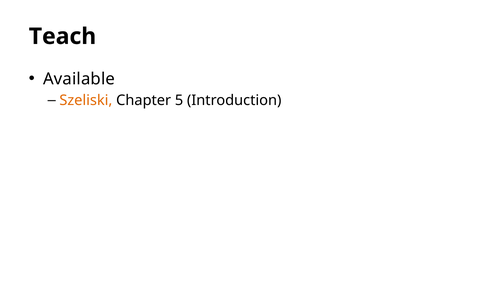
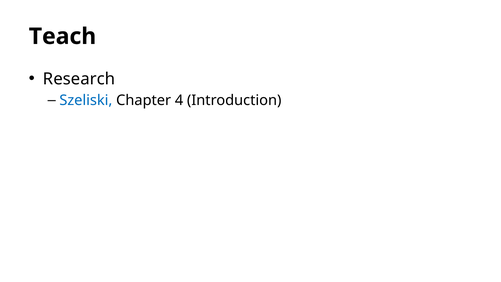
Available: Available -> Research (79, 79)
Szeliski colour: orange -> blue (86, 100)
5: 5 -> 4 (179, 100)
